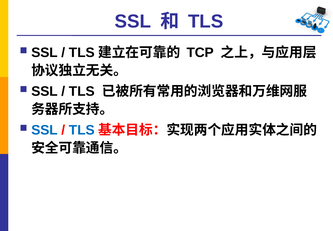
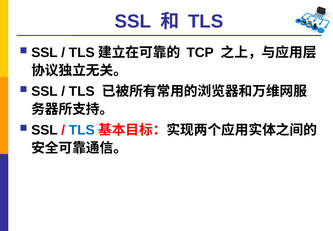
SSL colour: blue -> black (45, 130)
